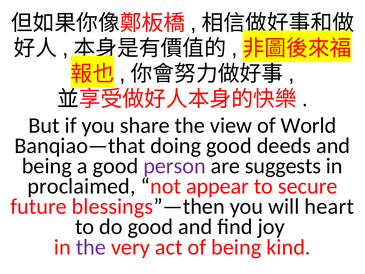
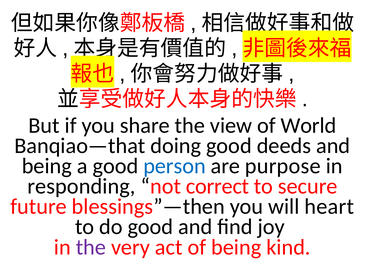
person colour: purple -> blue (175, 166)
suggests: suggests -> purpose (283, 166)
proclaimed: proclaimed -> responding (81, 186)
appear: appear -> correct (218, 186)
